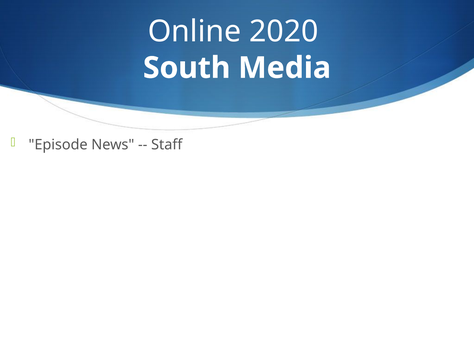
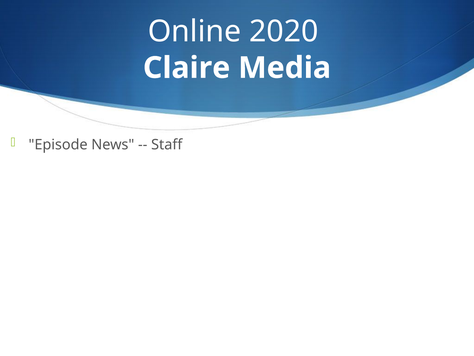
South: South -> Claire (187, 68)
